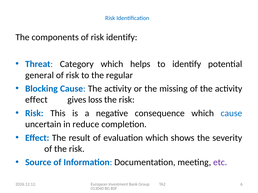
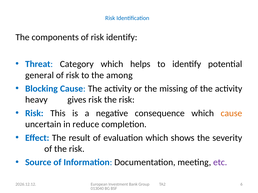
regular: regular -> among (119, 75)
effect: effect -> heavy (36, 100)
gives loss: loss -> risk (95, 100)
cause colour: blue -> orange (231, 113)
